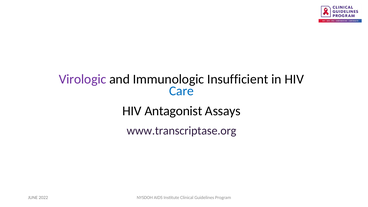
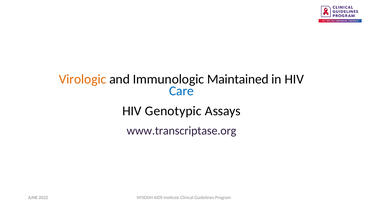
Virologic colour: purple -> orange (83, 79)
Insufficient: Insufficient -> Maintained (238, 79)
Antagonist: Antagonist -> Genotypic (173, 111)
